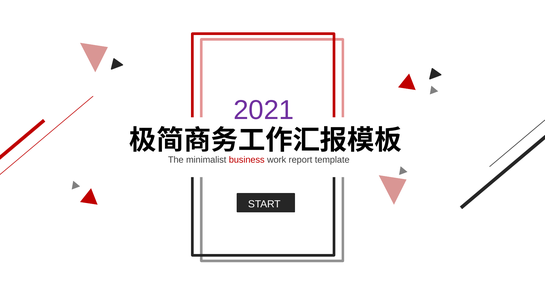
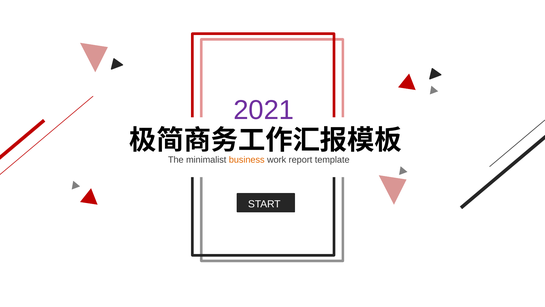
business colour: red -> orange (247, 160)
